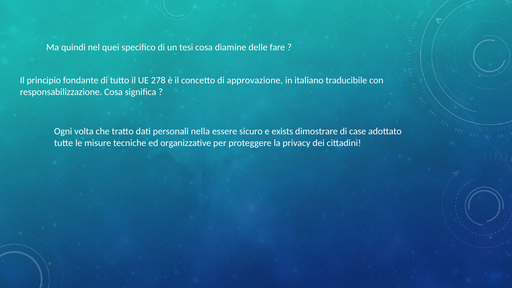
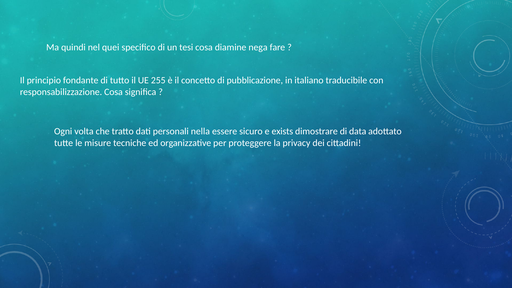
delle: delle -> nega (258, 47)
278: 278 -> 255 (158, 80)
approvazione: approvazione -> pubblicazione (255, 80)
case: case -> data (358, 131)
